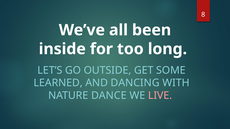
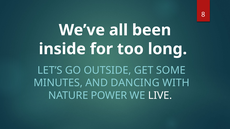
LEARNED: LEARNED -> MINUTES (58, 83)
DANCE: DANCE -> POWER (109, 96)
LIVE colour: pink -> white (160, 96)
